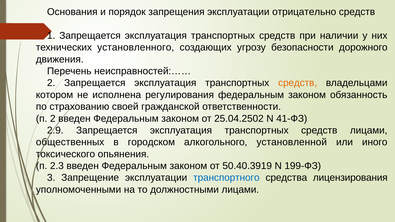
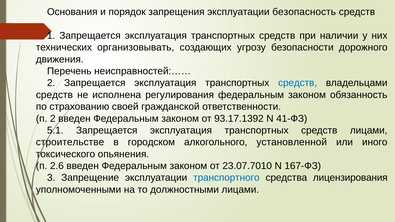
отрицательно: отрицательно -> безопасность (304, 12)
установленного: установленного -> организовывать (136, 47)
средств colour: orange -> blue (298, 83)
котором: котором -> средств (54, 95)
25.04.2502: 25.04.2502 -> 93.17.1392 (239, 119)
2.9: 2.9 -> 5.1 (55, 130)
общественных: общественных -> строительстве (70, 142)
2.3: 2.3 -> 2.6 (57, 166)
50.40.3919: 50.40.3919 -> 23.07.7010 (247, 166)
199-ФЗ: 199-ФЗ -> 167-ФЗ (303, 166)
